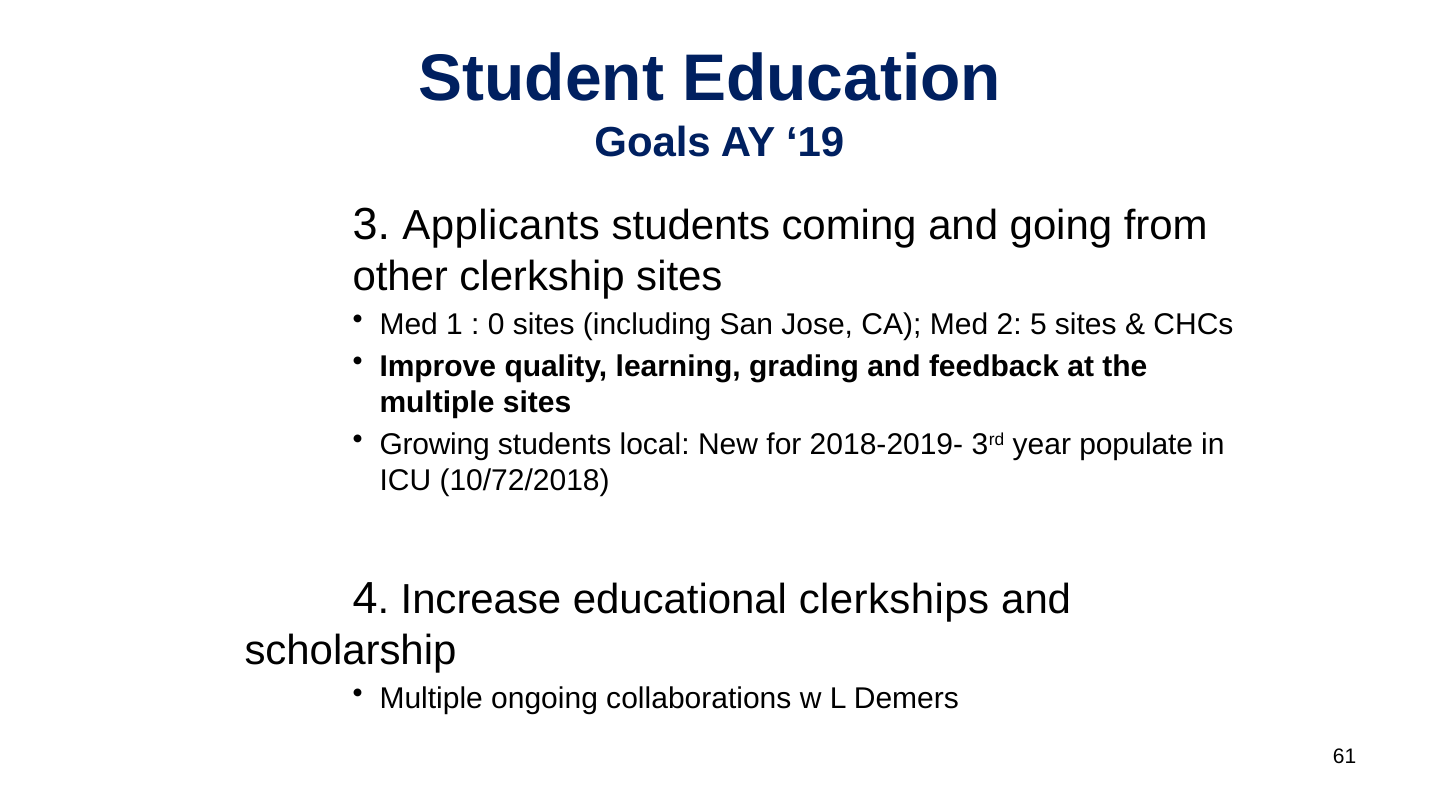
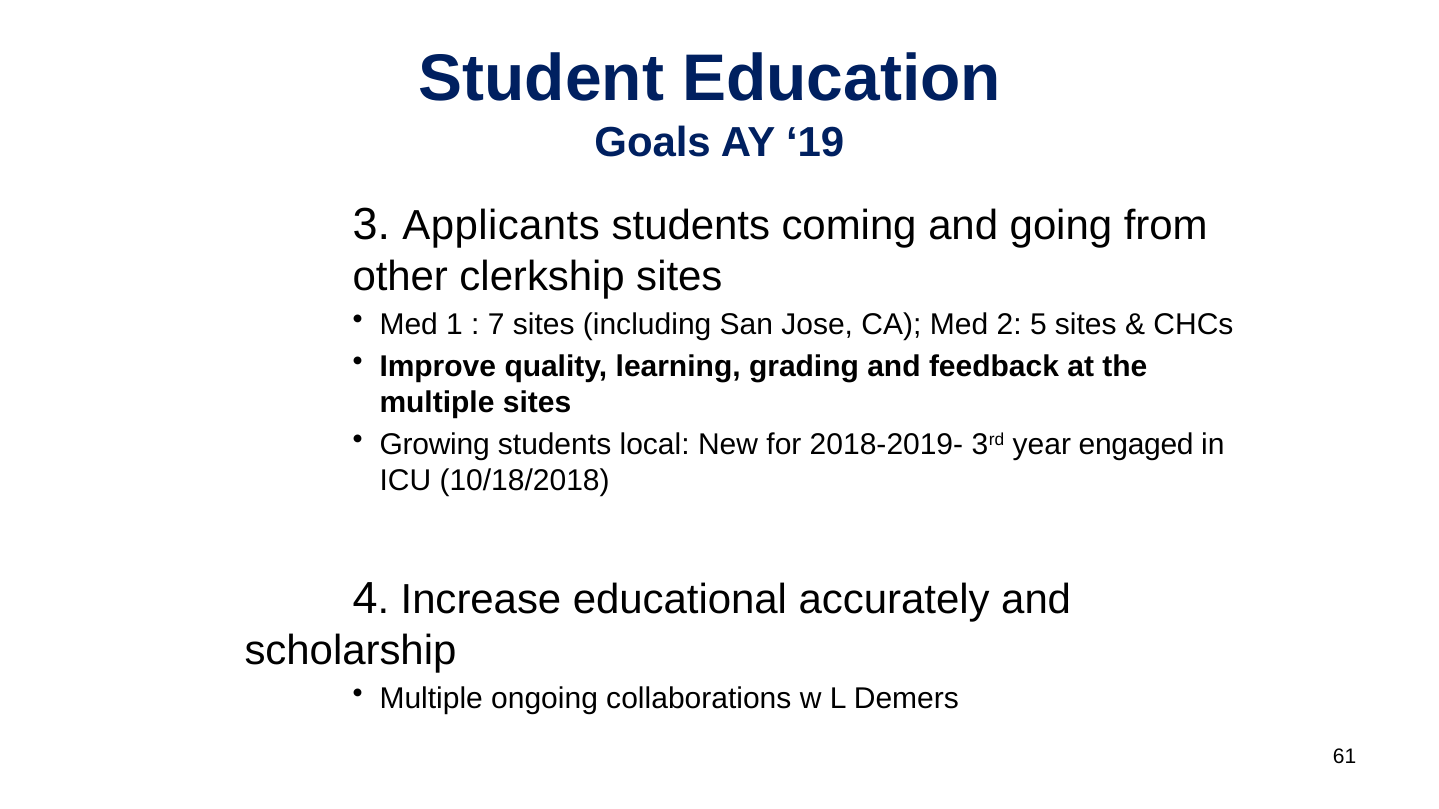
0: 0 -> 7 (496, 325)
populate: populate -> engaged (1136, 445)
10/72/2018: 10/72/2018 -> 10/18/2018 (525, 481)
clerkships: clerkships -> accurately (894, 600)
